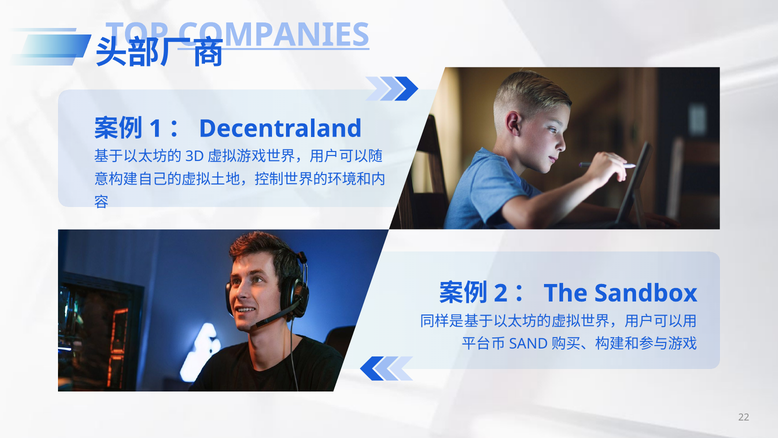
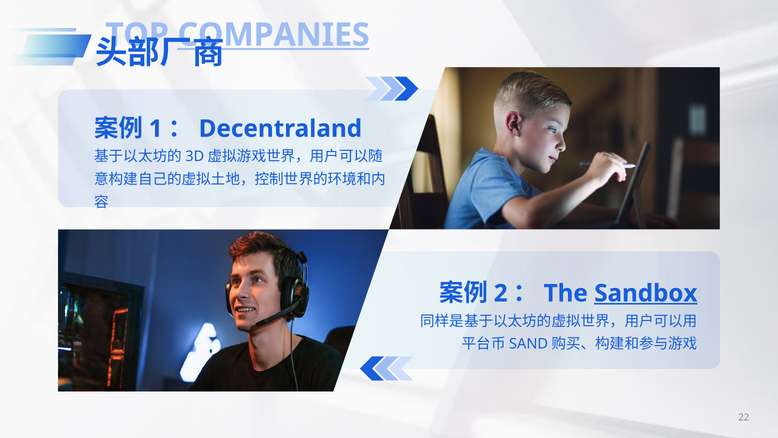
Sandbox underline: none -> present (646, 293)
